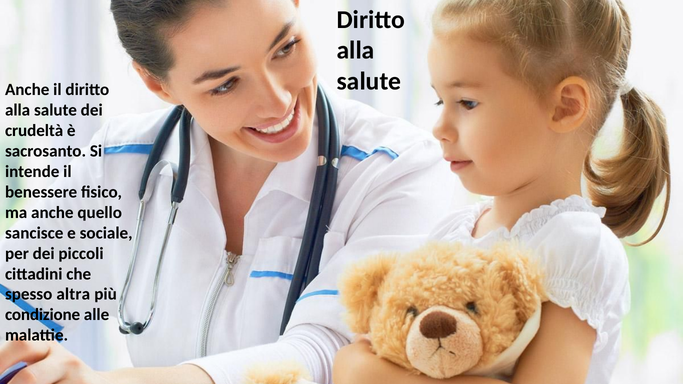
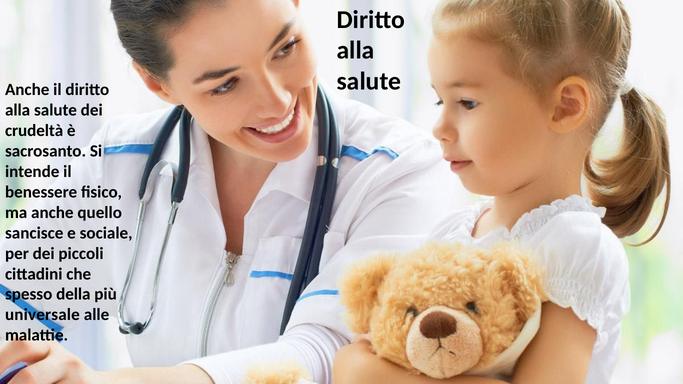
altra: altra -> della (73, 294)
condizione: condizione -> universale (42, 315)
